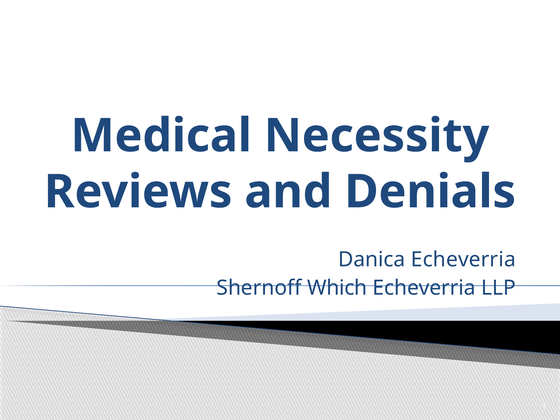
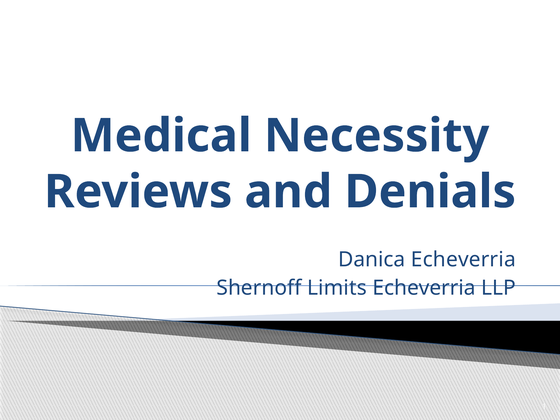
Which: Which -> Limits (337, 288)
